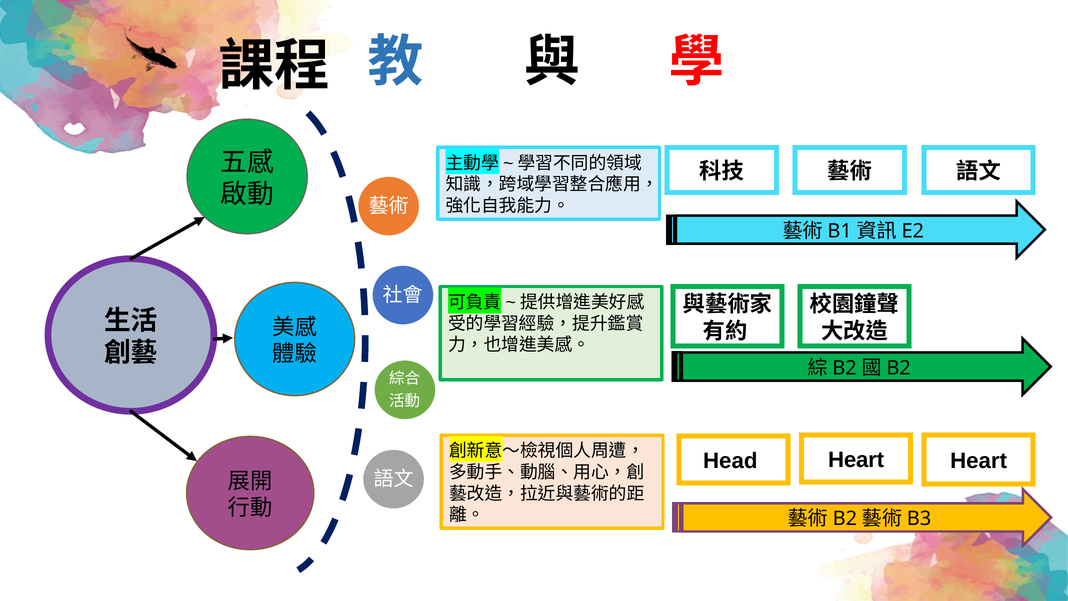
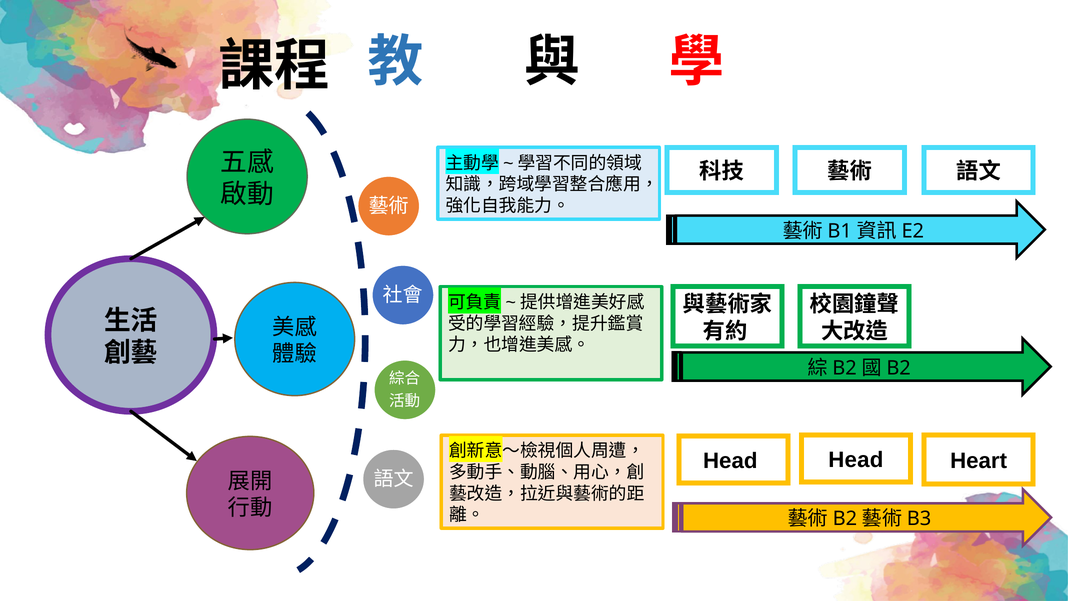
Head Heart: Heart -> Head (856, 460)
